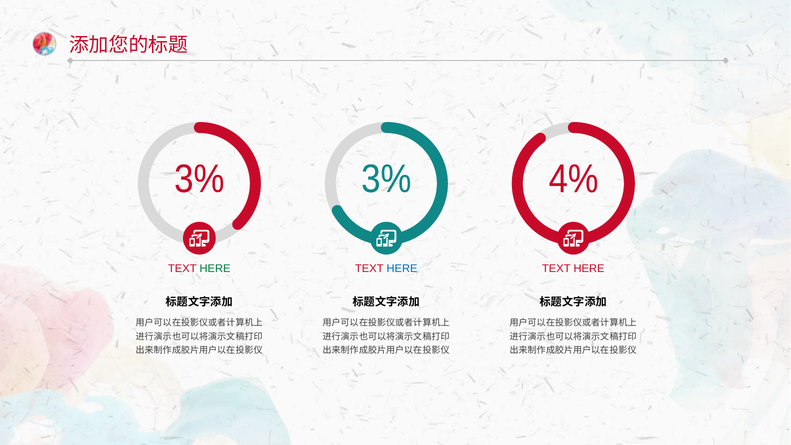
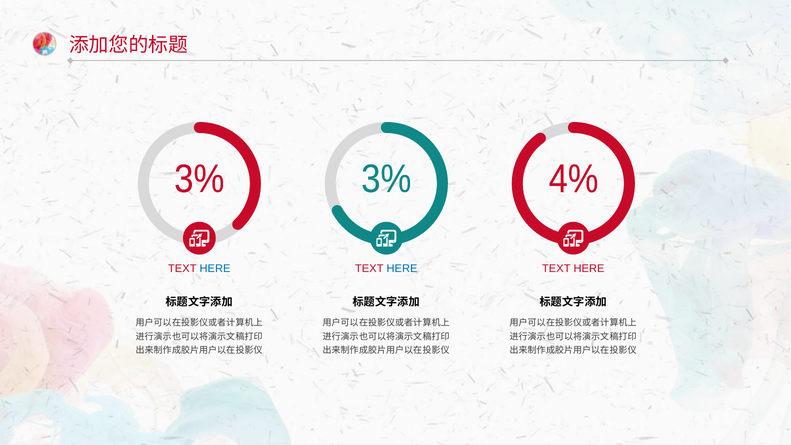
HERE colour: green -> blue (215, 269)
